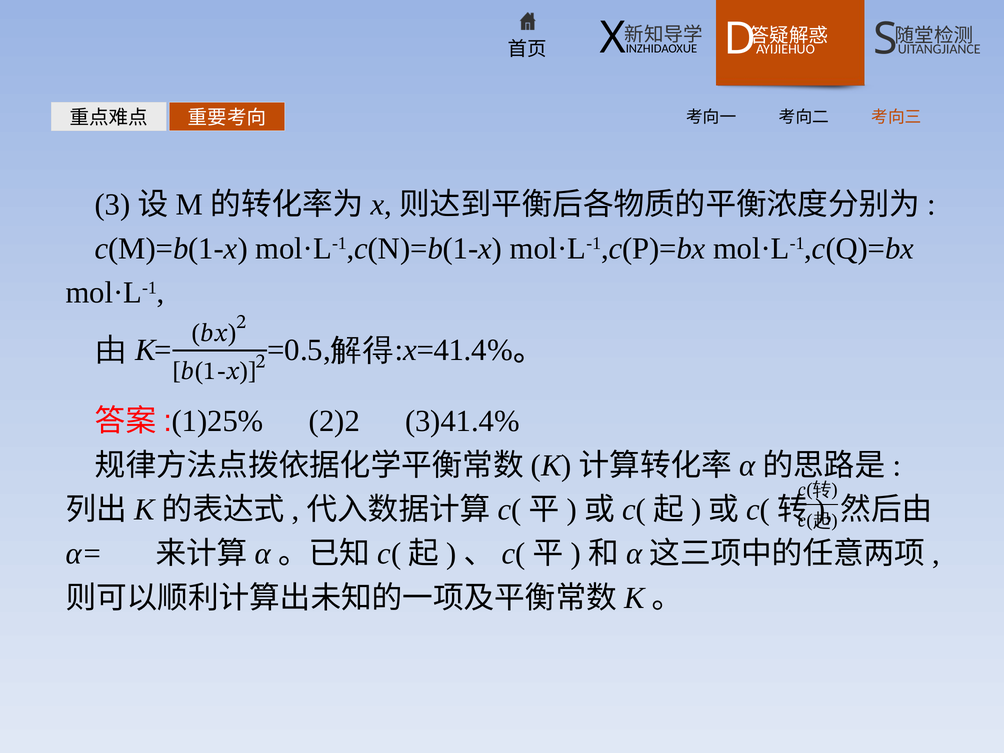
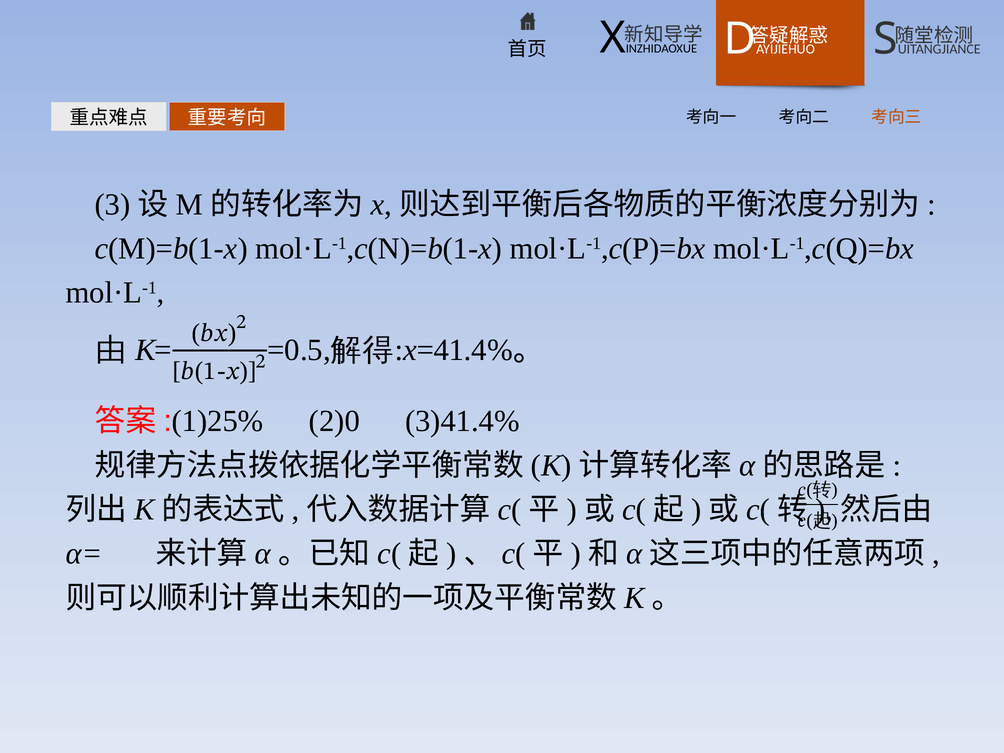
2)2: 2)2 -> 2)0 (334, 421)
